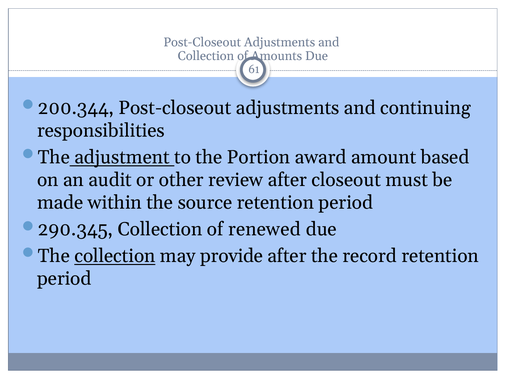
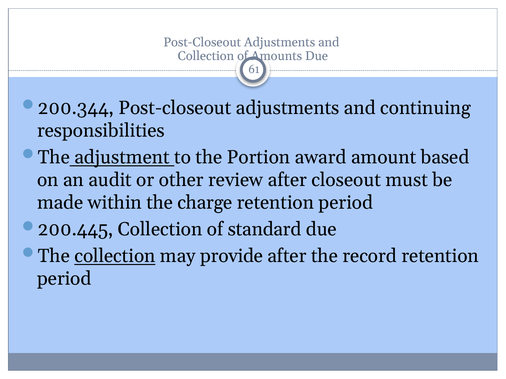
source: source -> charge (205, 203)
290.345: 290.345 -> 200.445 (76, 230)
renewed: renewed -> standard (265, 230)
